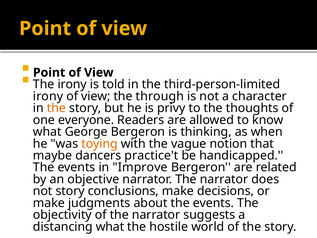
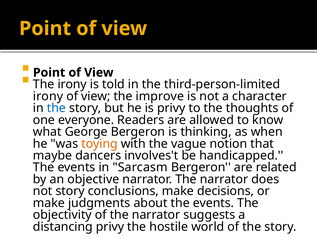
through: through -> improve (160, 96)
the colour: orange -> blue (56, 108)
practice't: practice't -> involves't (151, 155)
Improve: Improve -> Sarcasm (140, 167)
distancing what: what -> privy (110, 226)
